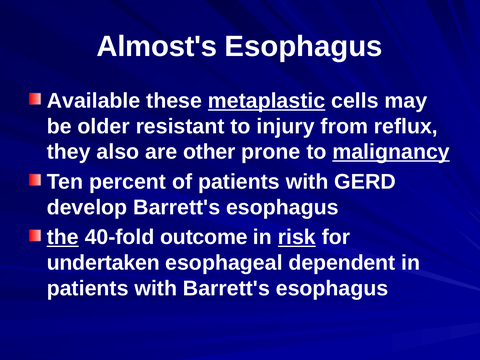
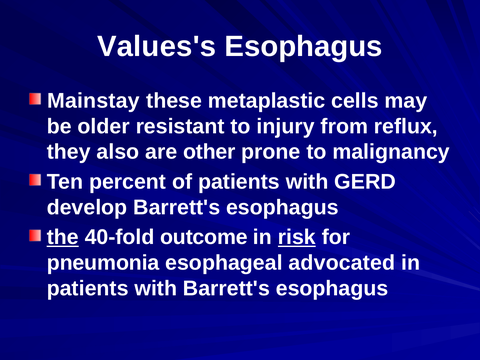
Almost's: Almost's -> Values's (157, 47)
Available: Available -> Mainstay (93, 101)
metaplastic underline: present -> none (267, 101)
malignancy underline: present -> none (391, 152)
undertaken: undertaken -> pneumonia (103, 263)
dependent: dependent -> advocated (342, 263)
